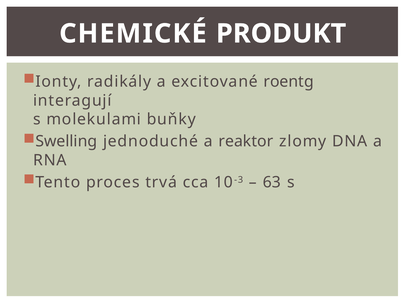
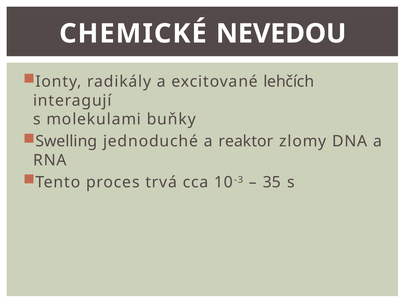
PRODUKT: PRODUKT -> NEVEDOU (281, 34)
roentg: roentg -> lehčích (289, 82)
63: 63 -> 35 (272, 183)
